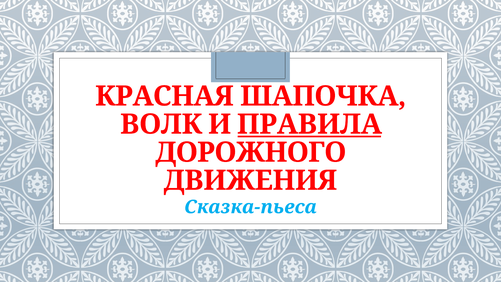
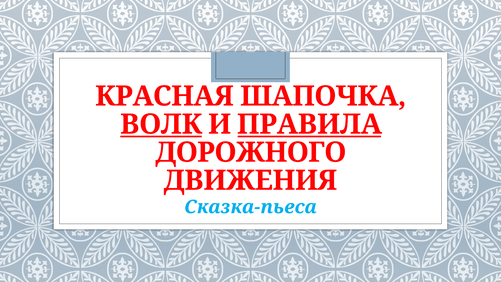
ВОЛК underline: none -> present (161, 124)
